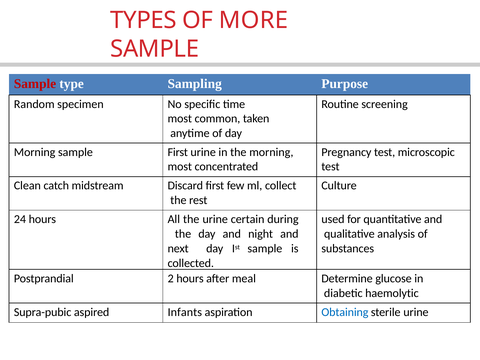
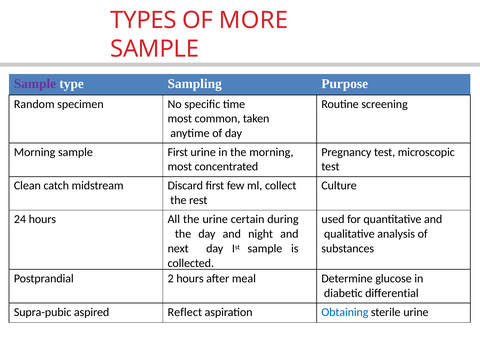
Sample colour: red -> purple (35, 84)
haemolytic: haemolytic -> differential (392, 293)
Infants: Infants -> Reflect (185, 312)
